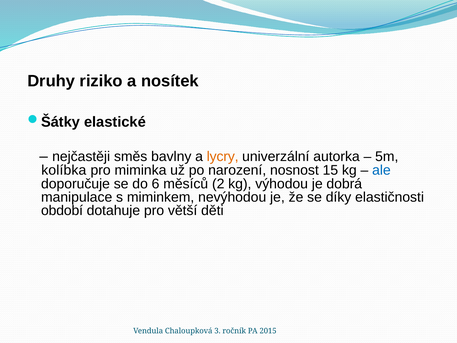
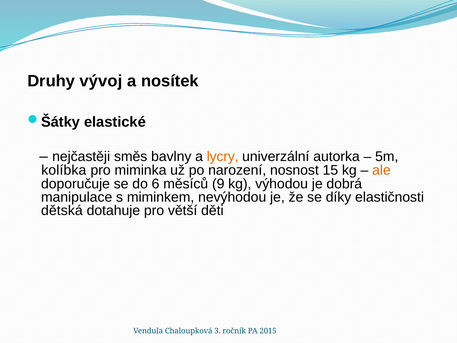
riziko: riziko -> vývoj (101, 81)
ale colour: blue -> orange (381, 170)
2: 2 -> 9 (218, 184)
období: období -> dětská (62, 210)
